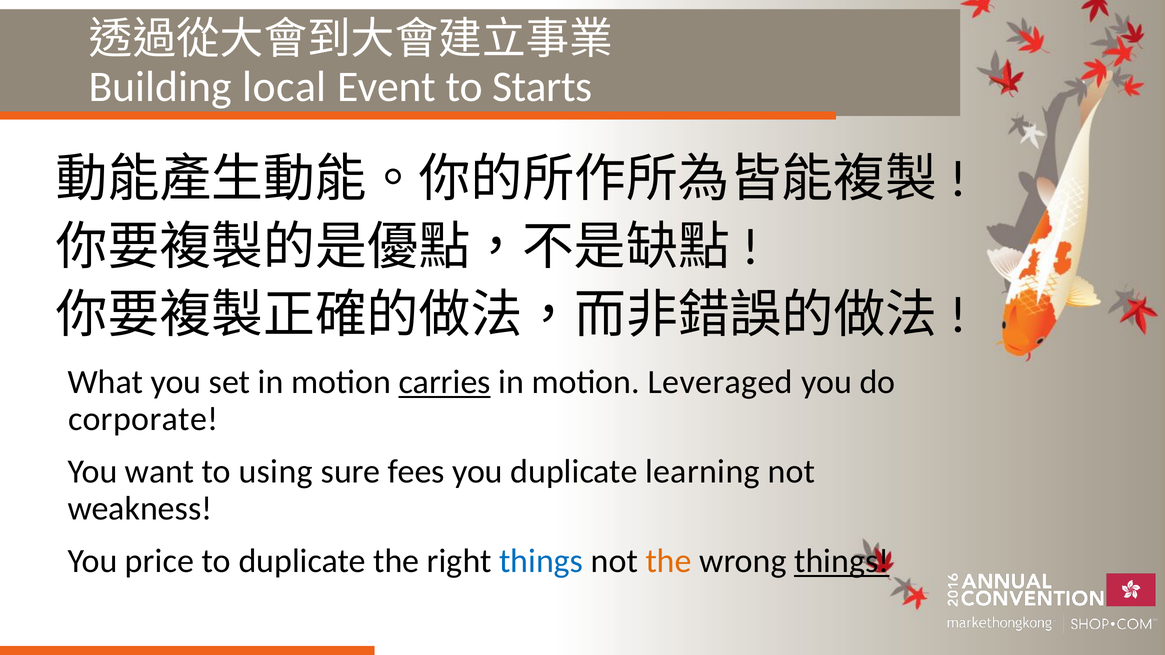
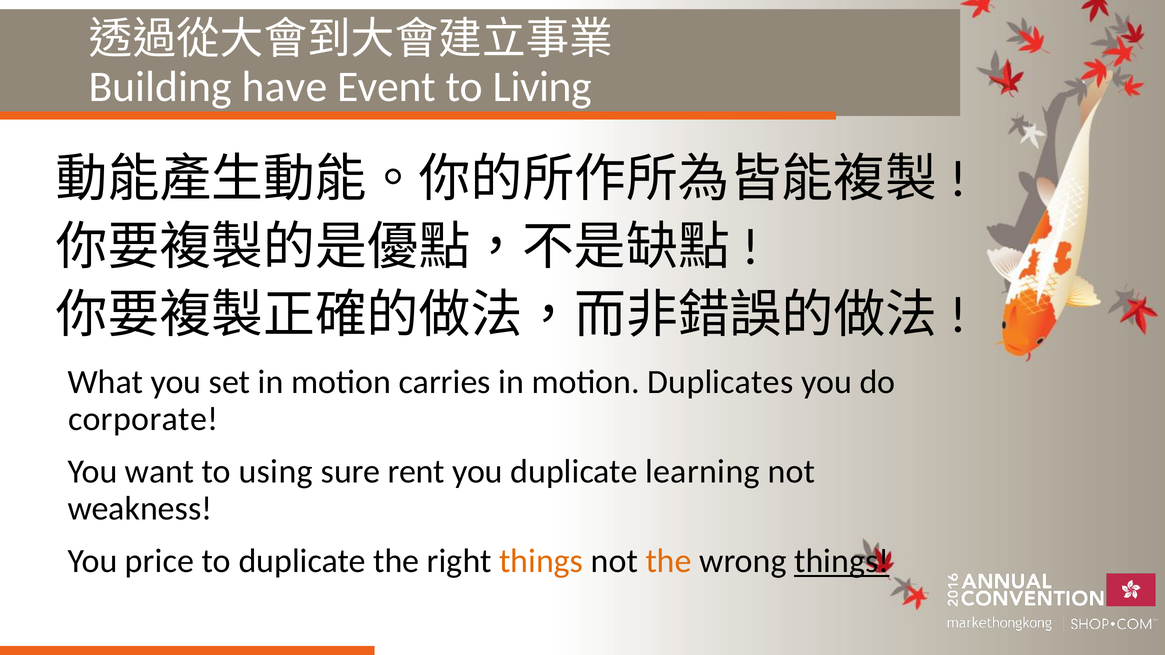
local: local -> have (285, 87)
Starts: Starts -> Living (542, 87)
carries underline: present -> none (445, 382)
Leveraged: Leveraged -> Duplicates (720, 382)
fees: fees -> rent (416, 472)
things colour: blue -> orange (541, 562)
